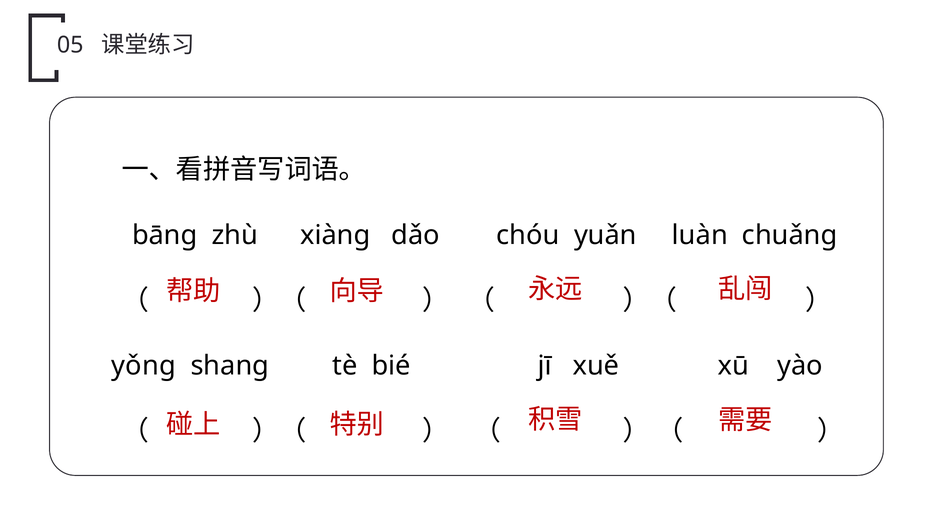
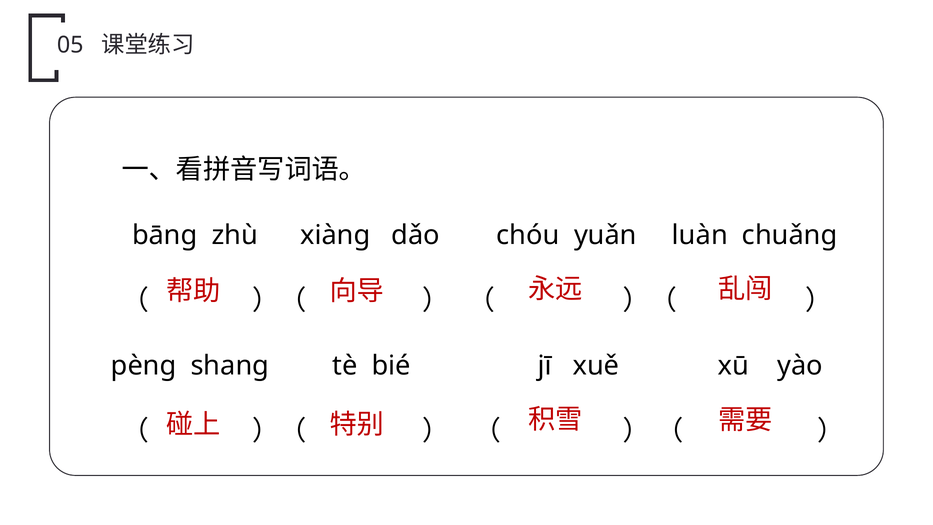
yǒng: yǒng -> pènɡ (144, 366)
